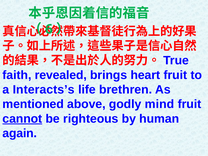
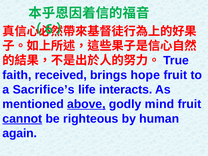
revealed: revealed -> received (61, 75)
heart: heart -> hope (145, 75)
Interacts’s: Interacts’s -> Sacrifice’s (44, 90)
brethren: brethren -> interacts (126, 90)
above underline: none -> present (86, 104)
